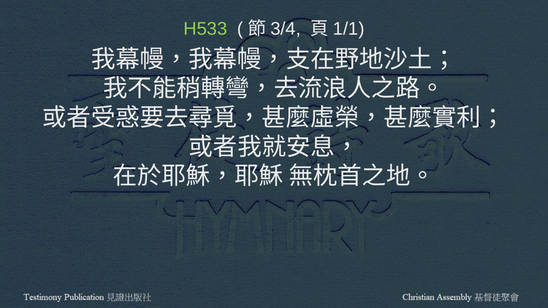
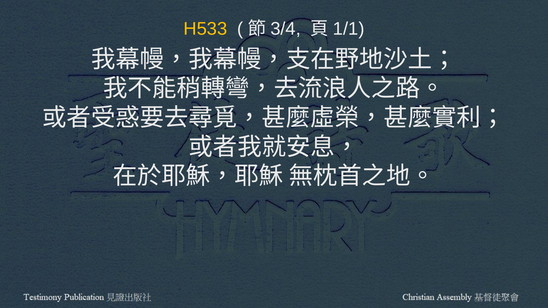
H533 colour: light green -> yellow (205, 29)
